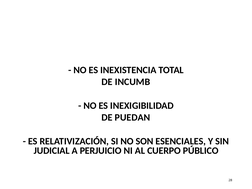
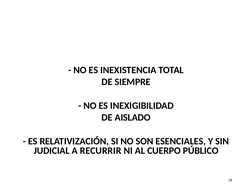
INCUMB: INCUMB -> SIEMPRE (133, 82)
PUEDAN: PUEDAN -> AISLADO (133, 118)
PERJUICIO: PERJUICIO -> RECURRIR (101, 151)
